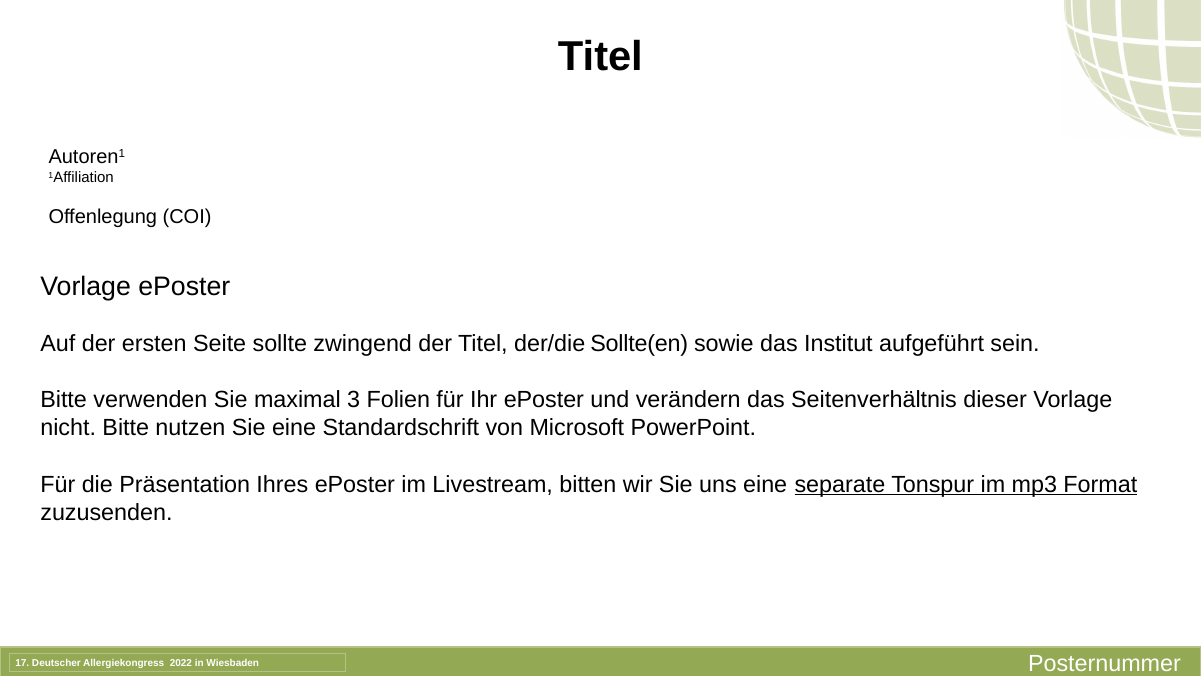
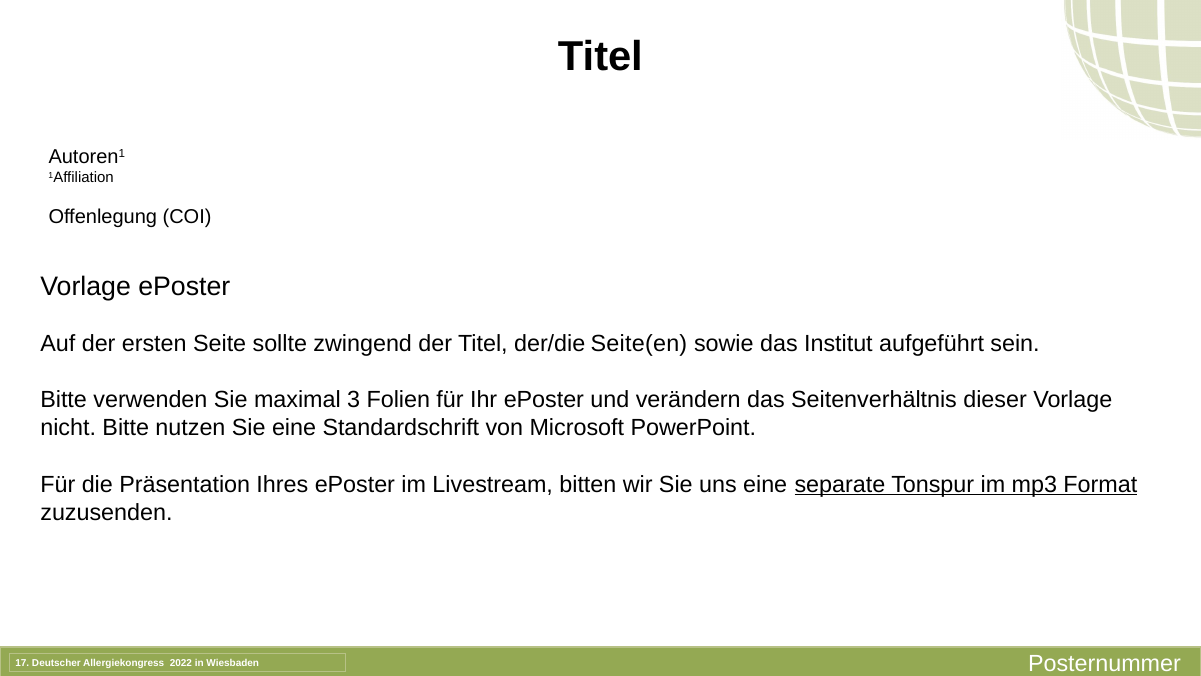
Sollte(en: Sollte(en -> Seite(en (639, 344)
